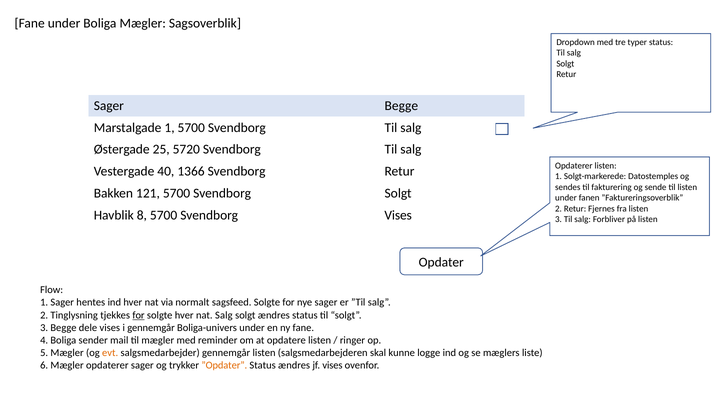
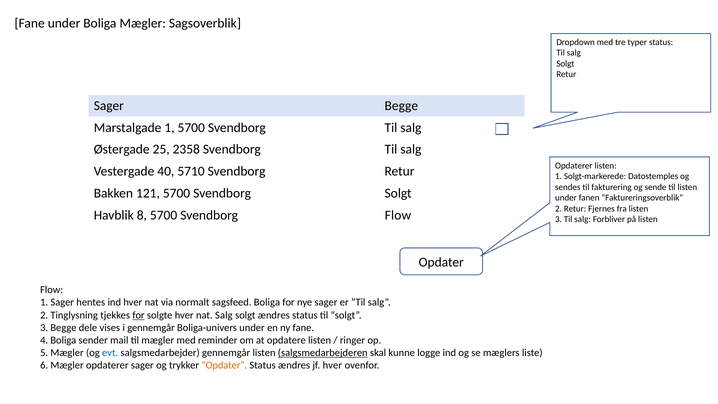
5720: 5720 -> 2358 (186, 149)
1366: 1366 -> 5710 (191, 171)
Svendborg Vises: Vises -> Flow (398, 215)
sagsfeed Solgte: Solgte -> Boliga (267, 302)
evt colour: orange -> blue (110, 353)
salgsmedarbejderen underline: none -> present (323, 353)
jf vises: vises -> hver (332, 365)
